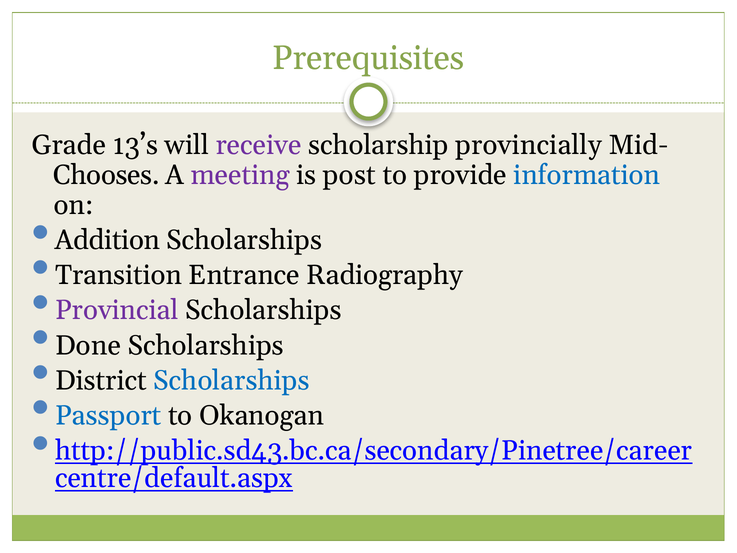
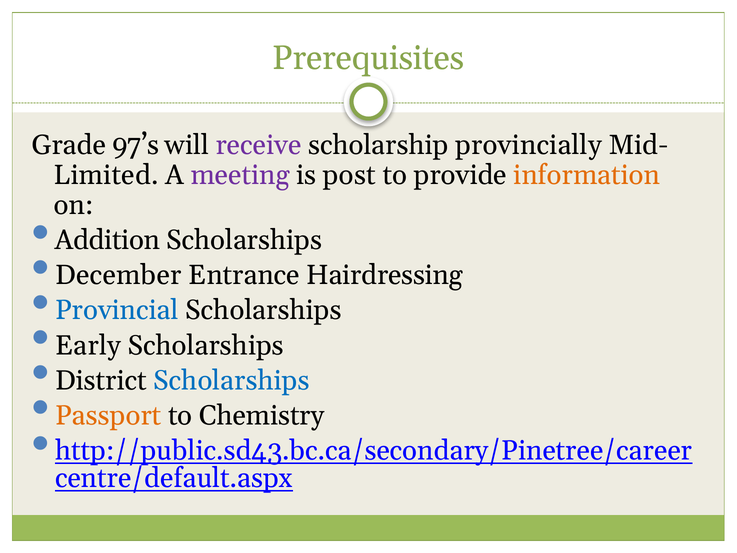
13’s: 13’s -> 97’s (136, 145)
Chooses: Chooses -> Limited (106, 175)
information colour: blue -> orange (587, 175)
Transition: Transition -> December (118, 275)
Radiography: Radiography -> Hairdressing (385, 275)
Provincial colour: purple -> blue (117, 310)
Done: Done -> Early (88, 345)
Passport colour: blue -> orange (108, 415)
Okanogan: Okanogan -> Chemistry (262, 415)
